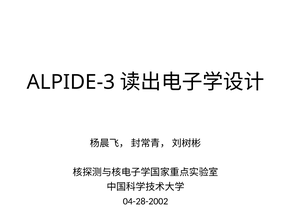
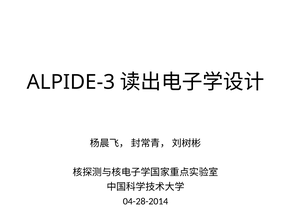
04-28-2002: 04-28-2002 -> 04-28-2014 (145, 202)
